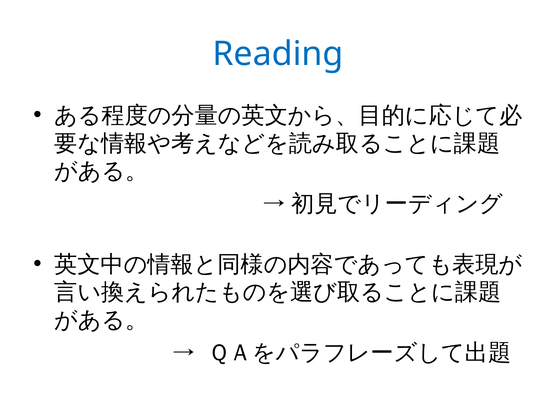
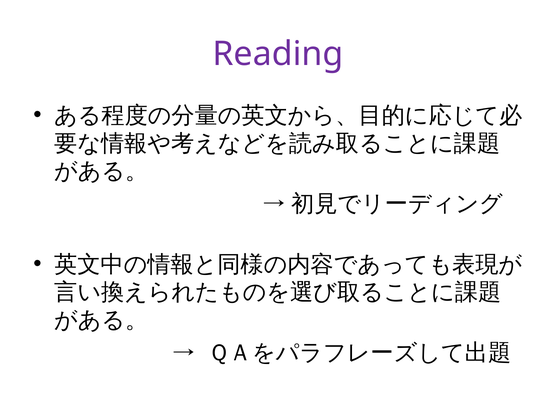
Reading colour: blue -> purple (278, 54)
